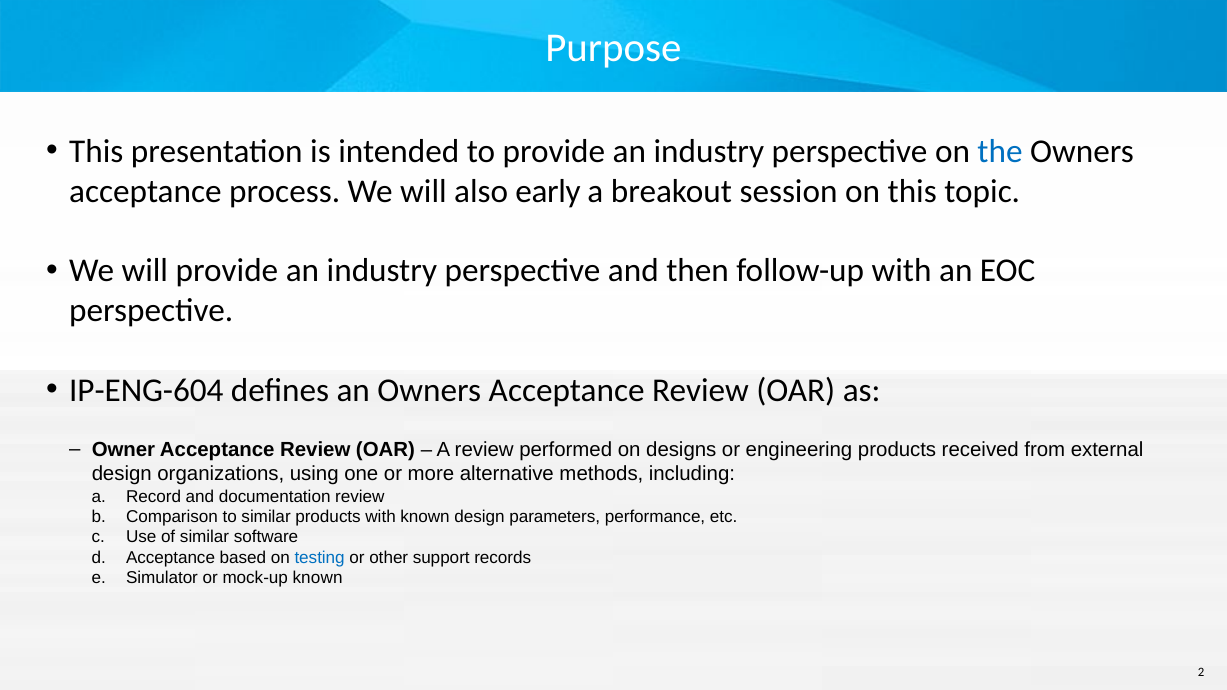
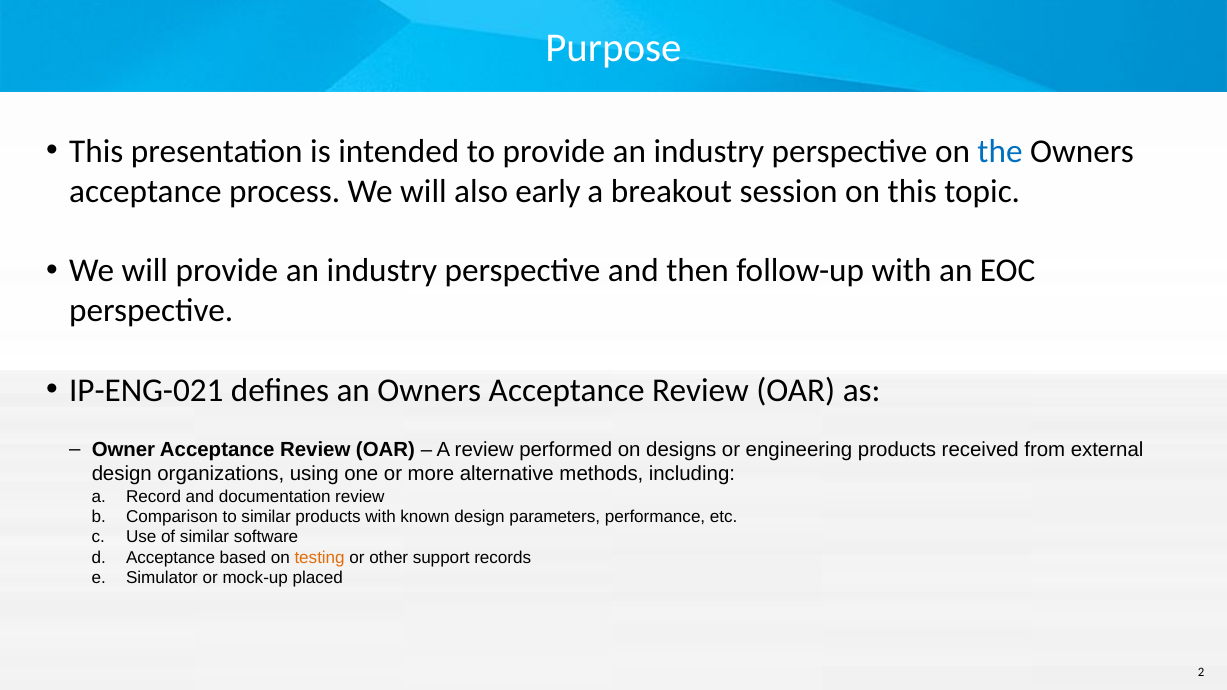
IP-ENG-604: IP-ENG-604 -> IP-ENG-021 (146, 391)
testing colour: blue -> orange (320, 558)
mock-up known: known -> placed (318, 578)
